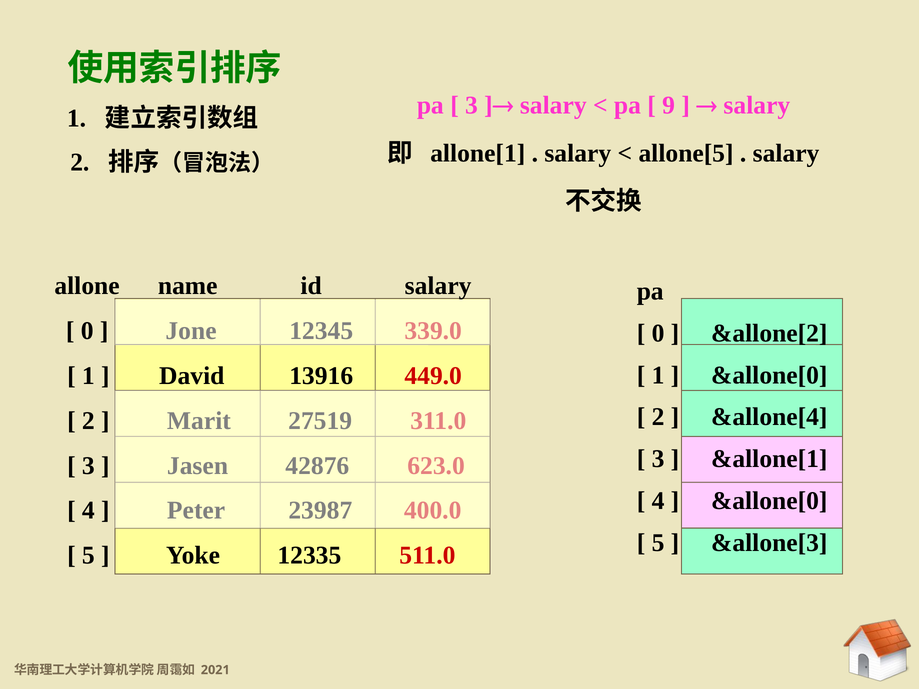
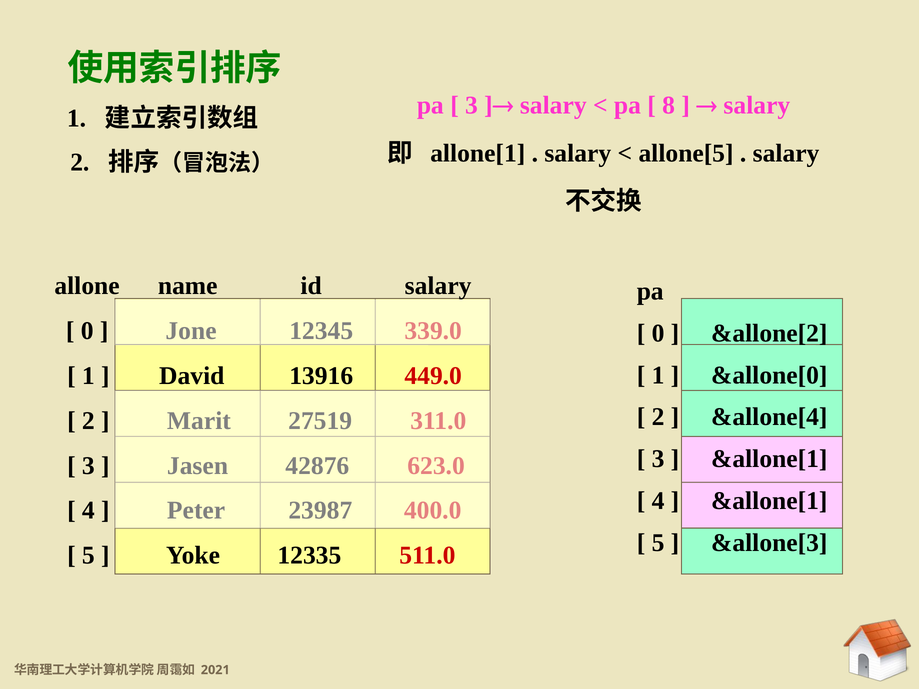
9: 9 -> 8 (669, 105)
&allone[0: &allone[0 -> &allone[1 (769, 501)
